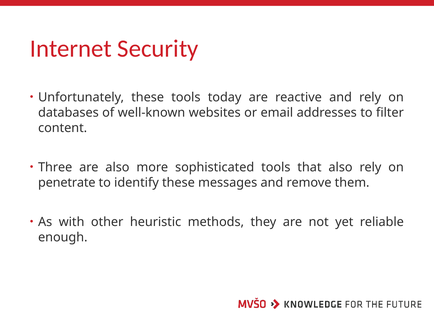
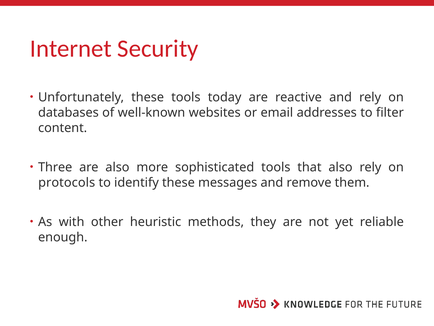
penetrate: penetrate -> protocols (67, 182)
